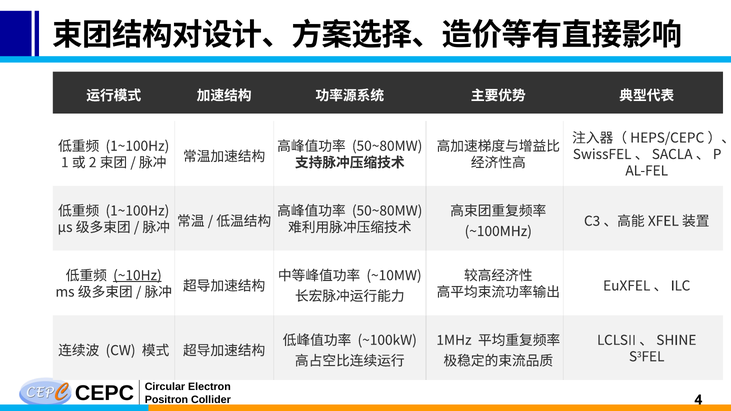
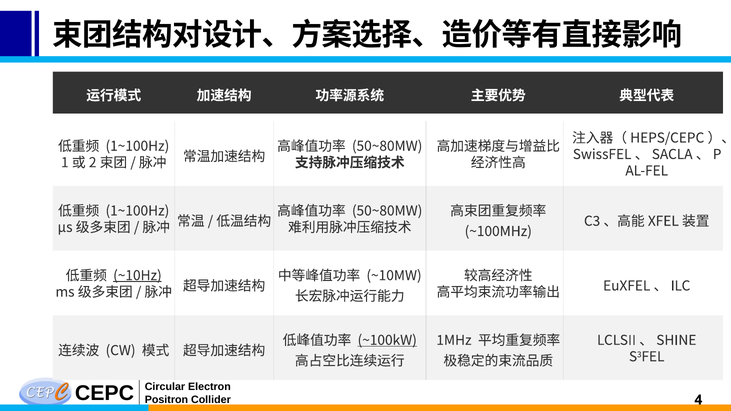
~100kW underline: none -> present (387, 341)
